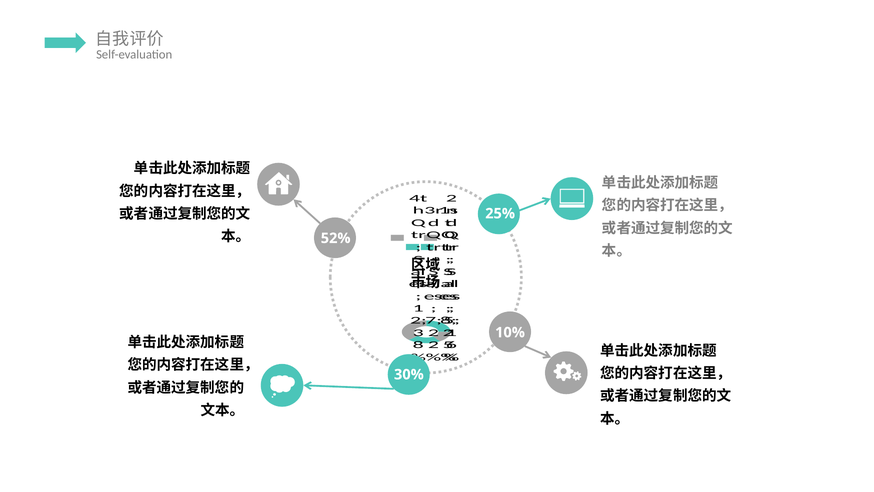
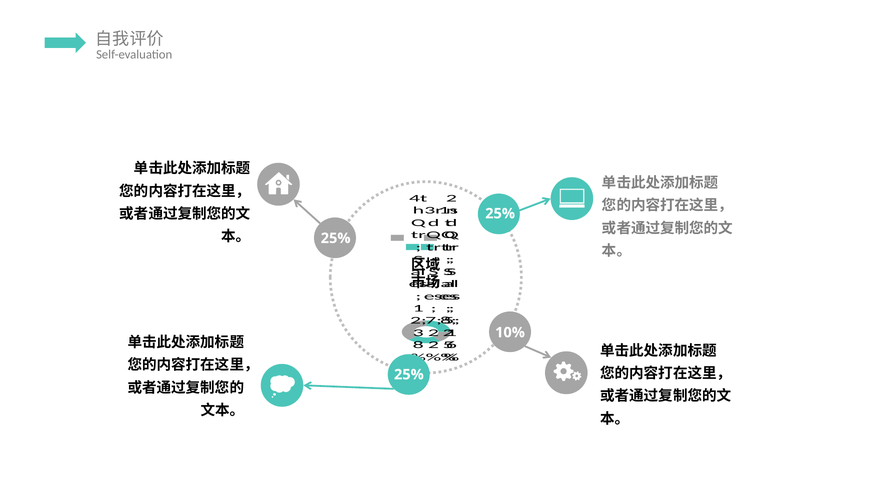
52%: 52% -> 25% (336, 238)
30%: 30% -> 25% (409, 374)
